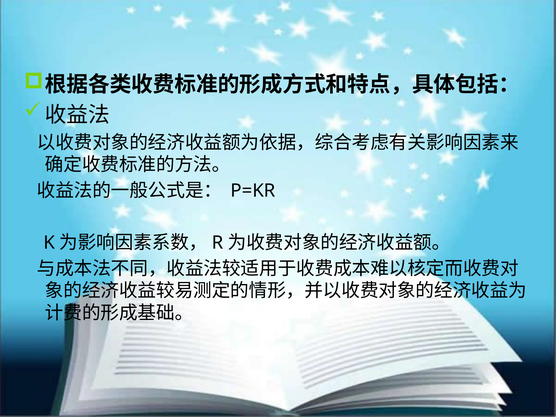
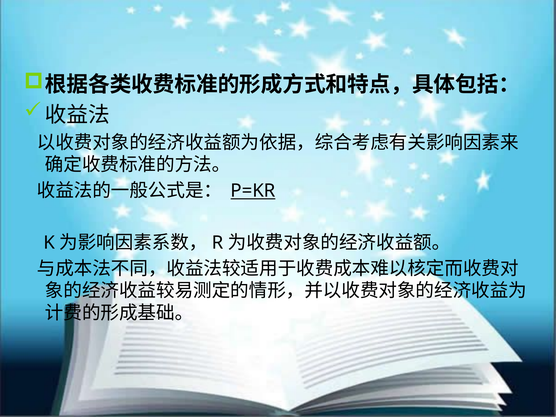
P=KR underline: none -> present (253, 191)
